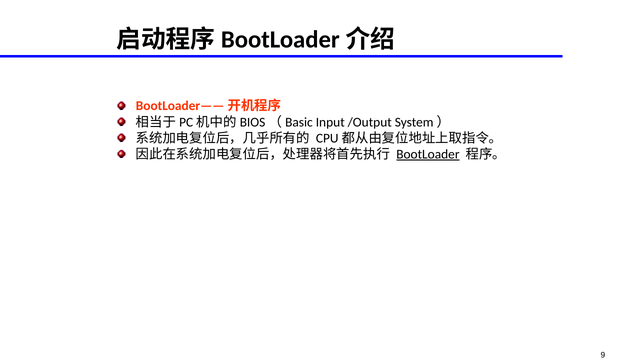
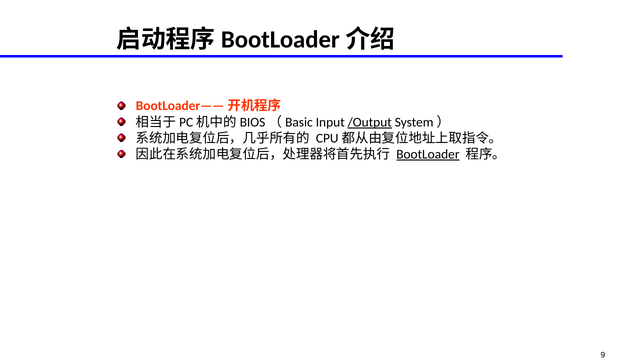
/Output underline: none -> present (370, 122)
